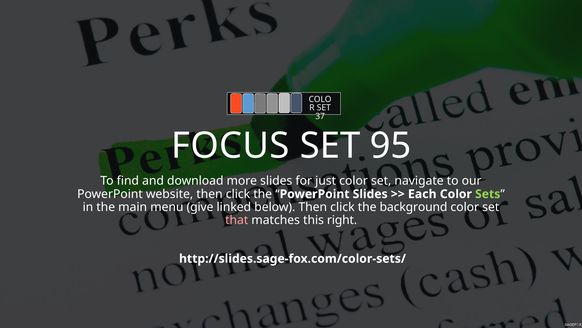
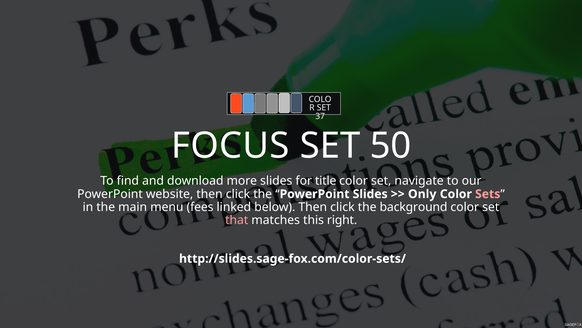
95: 95 -> 50 (391, 145)
just: just -> title (326, 181)
Each: Each -> Only (422, 194)
Sets colour: light green -> pink (488, 194)
give: give -> fees (200, 207)
